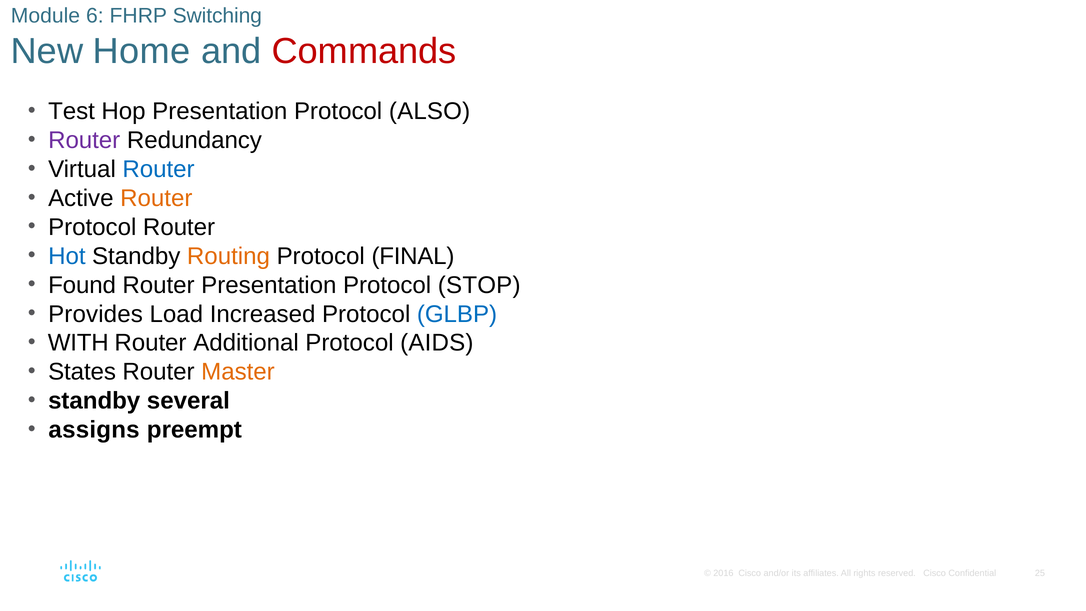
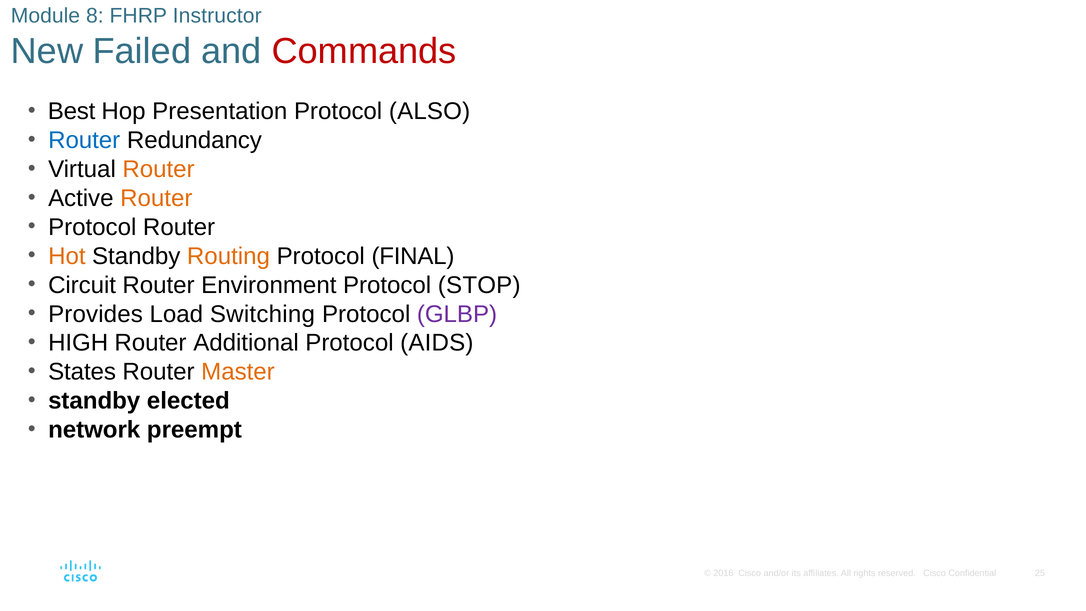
6: 6 -> 8 (95, 16)
Switching: Switching -> Instructor (217, 16)
Home: Home -> Failed (142, 51)
Test: Test -> Best (72, 111)
Router colour: purple -> blue (84, 140)
Router colour: blue -> orange (159, 169)
Hot colour: blue -> orange (67, 256)
Found: Found -> Circuit (82, 285)
Router Presentation: Presentation -> Environment (269, 285)
Increased: Increased -> Switching (262, 314)
GLBP colour: blue -> purple (457, 314)
WITH: WITH -> HIGH (78, 343)
several: several -> elected (188, 401)
assigns: assigns -> network (94, 430)
